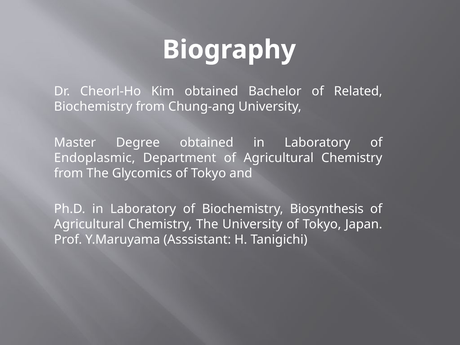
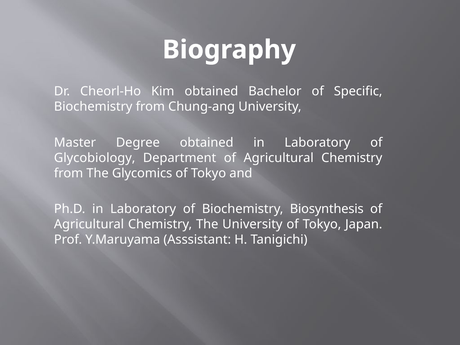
Related: Related -> Specific (358, 91)
Endoplasmic: Endoplasmic -> Glycobiology (95, 158)
